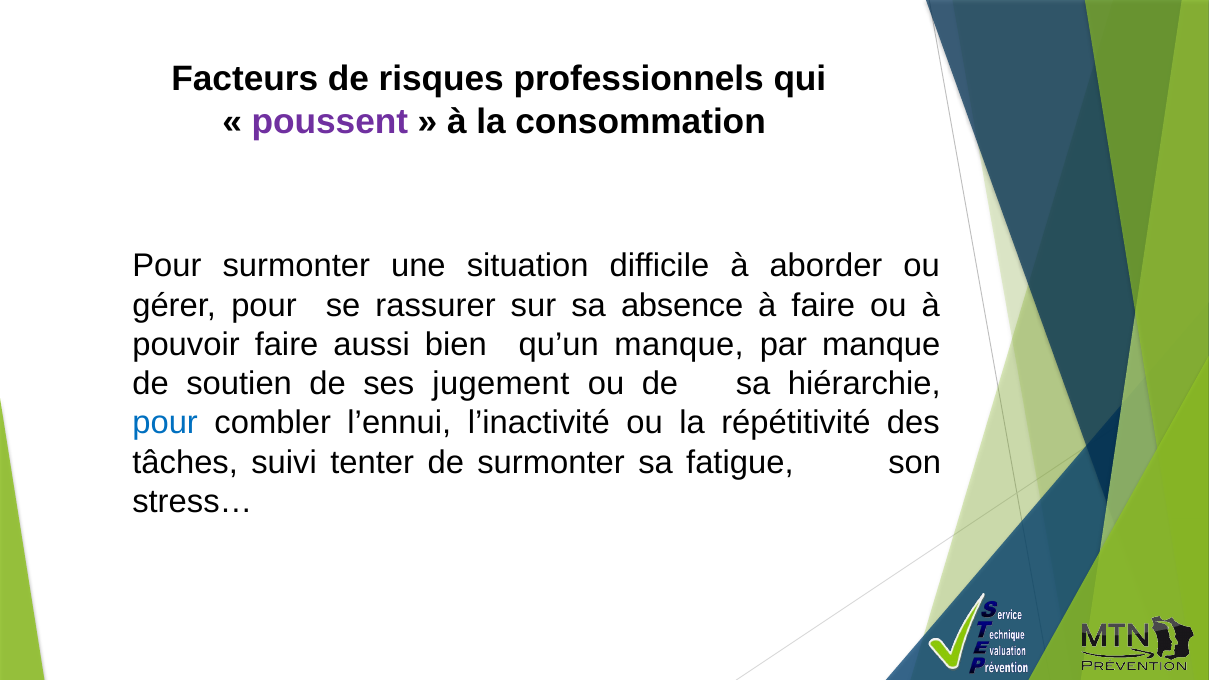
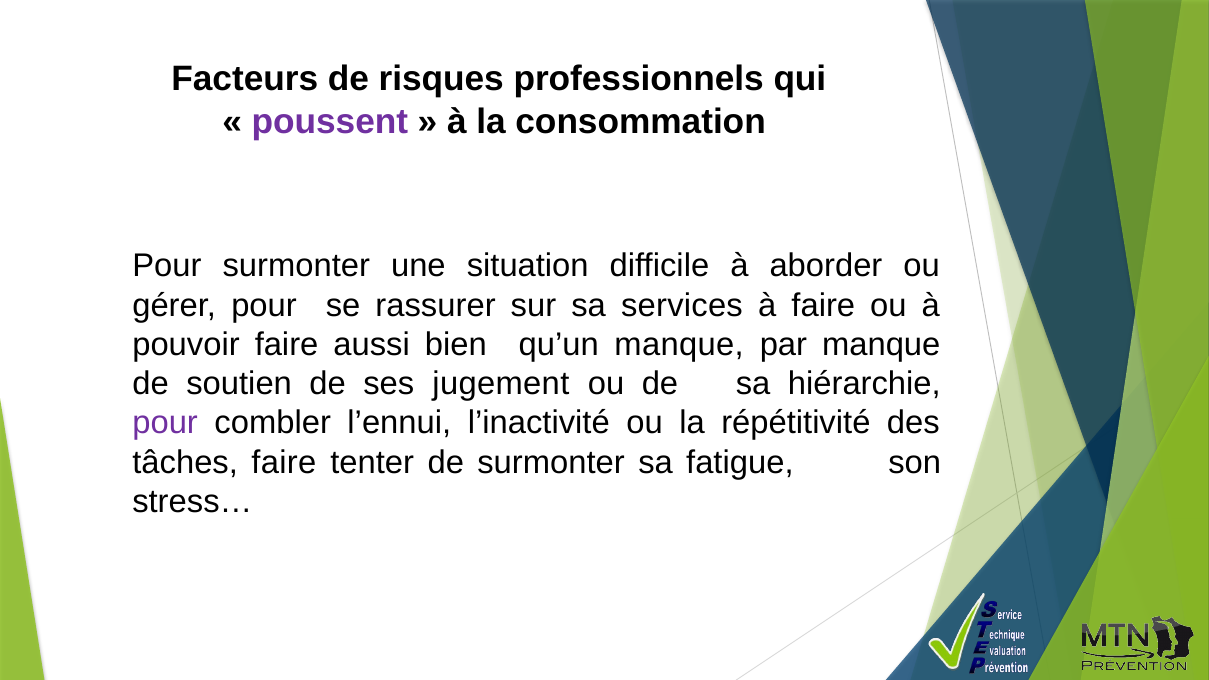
absence: absence -> services (682, 305)
pour colour: blue -> purple (165, 423)
tâches suivi: suivi -> faire (284, 462)
